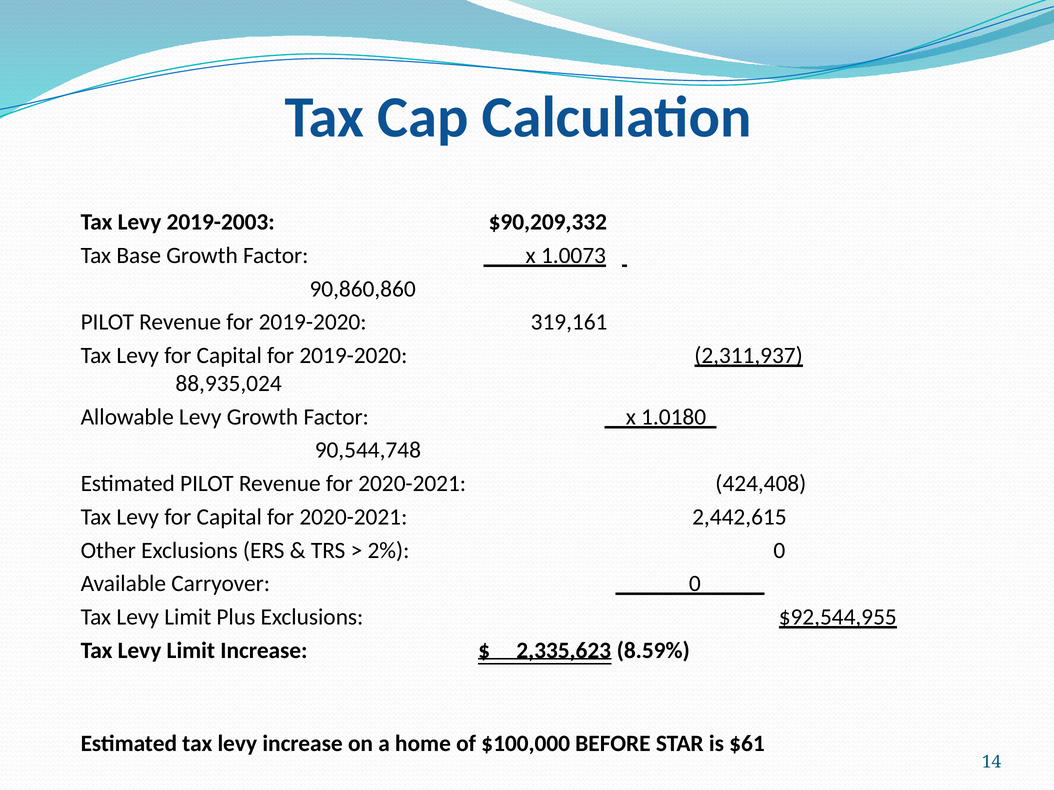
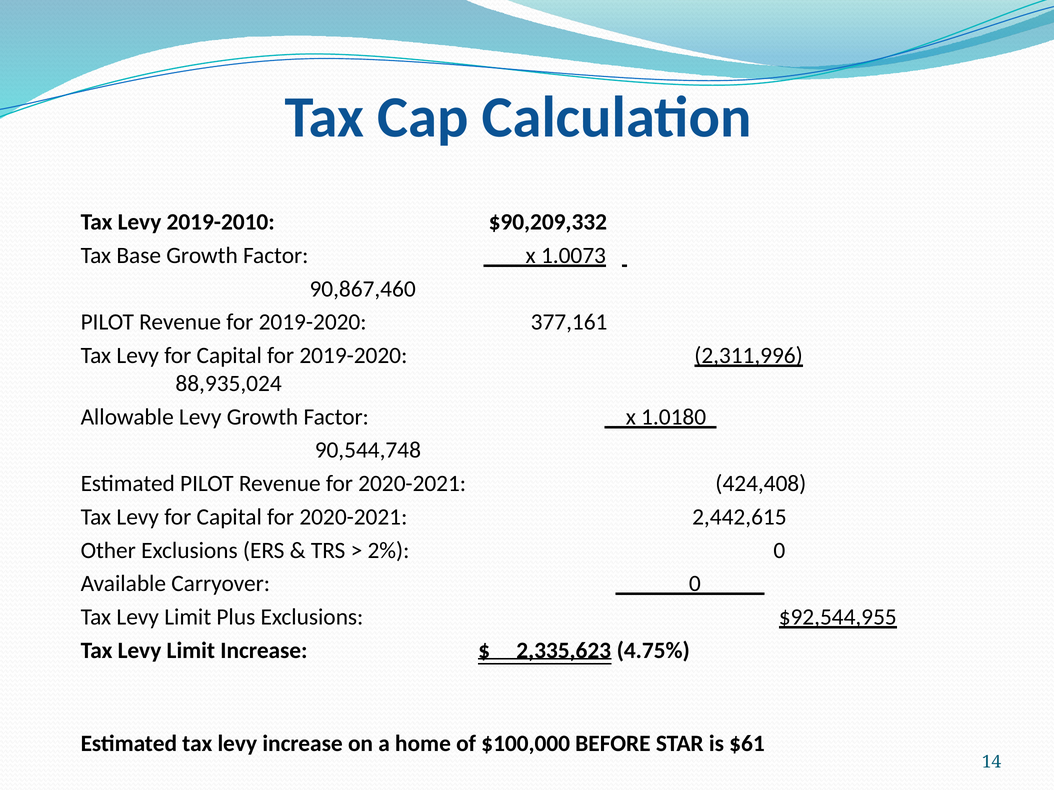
2019-2003: 2019-2003 -> 2019-2010 (221, 222)
90,860,860: 90,860,860 -> 90,867,460 (363, 289)
319,161: 319,161 -> 377,161 (569, 322)
2,311,937: 2,311,937 -> 2,311,996 (749, 356)
8.59%: 8.59% -> 4.75% (653, 651)
